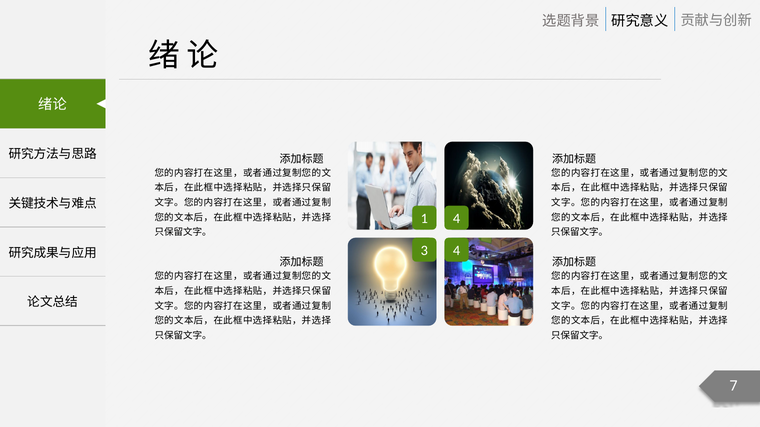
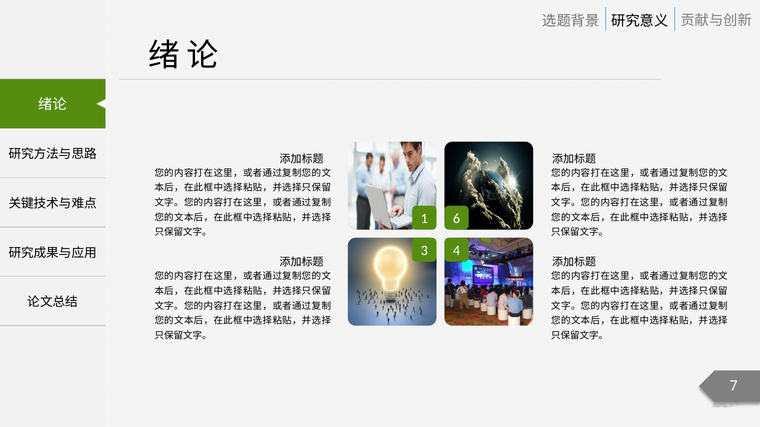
1 4: 4 -> 6 (457, 219)
